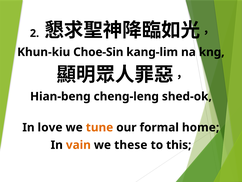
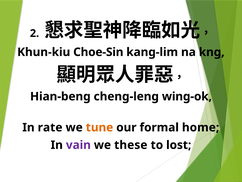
shed-ok: shed-ok -> wing-ok (187, 96)
love: love -> rate (50, 127)
vain colour: orange -> purple (78, 145)
this: this -> lost (179, 145)
